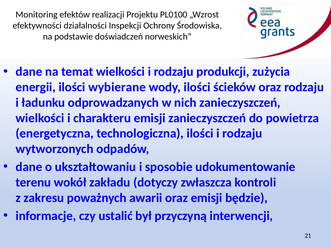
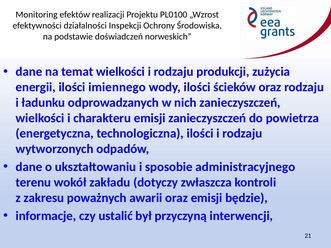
wybierane: wybierane -> imiennego (117, 87)
udokumentowanie: udokumentowanie -> administracyjnego (245, 167)
